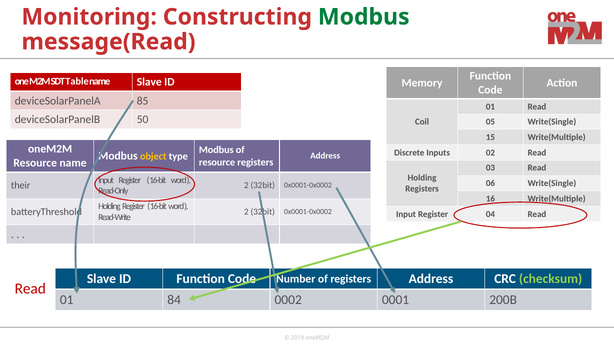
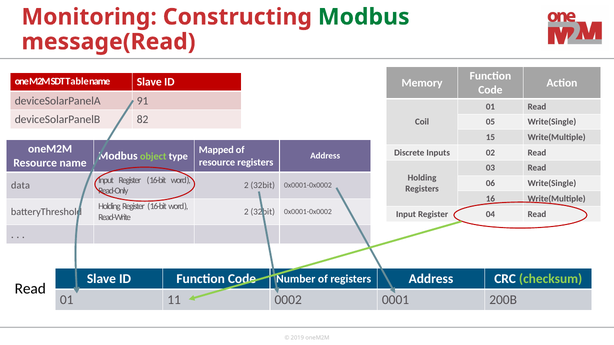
85: 85 -> 91 (143, 101)
50: 50 -> 82 (143, 120)
Modbus: Modbus -> Mapped (216, 150)
object colour: yellow -> light green (153, 157)
their: their -> data (21, 186)
Read colour: red -> black (30, 289)
84: 84 -> 11 (174, 300)
